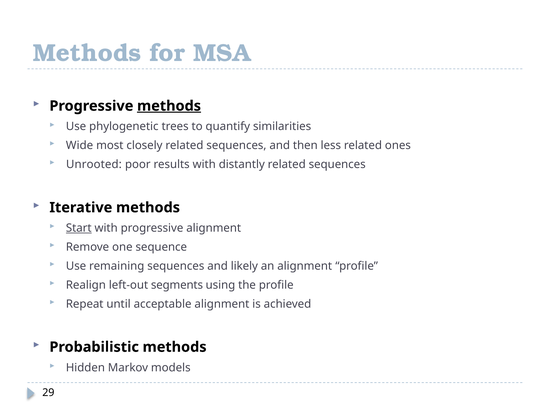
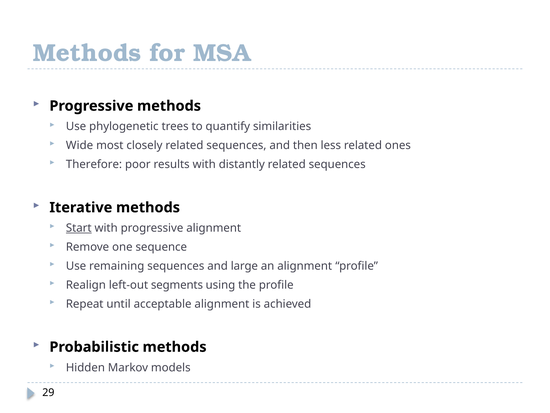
methods underline: present -> none (169, 106)
Unrooted: Unrooted -> Therefore (94, 164)
likely: likely -> large (244, 266)
